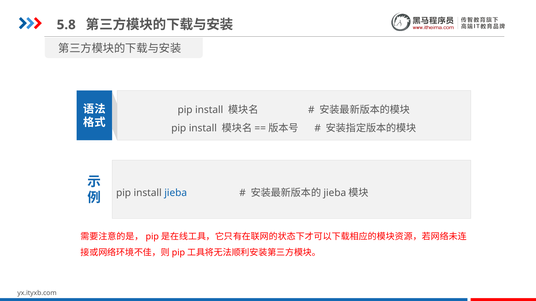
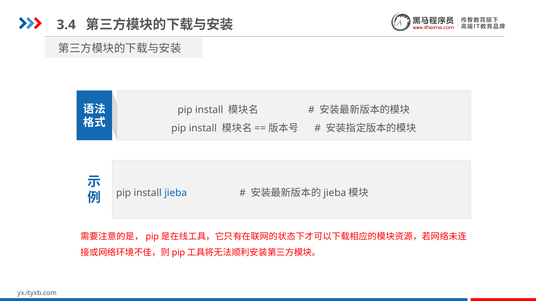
5.8: 5.8 -> 3.4 (66, 25)
